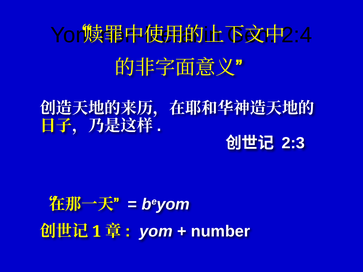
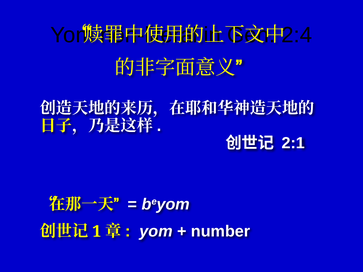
2:3: 2:3 -> 2:1 (293, 143)
